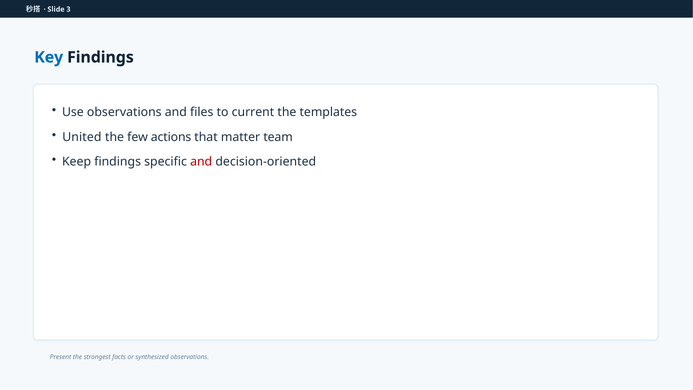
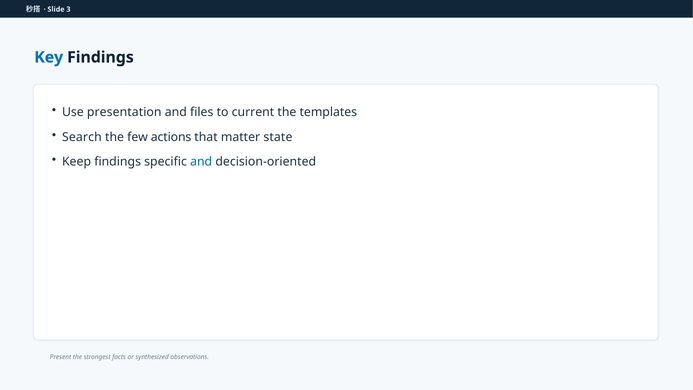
Use observations: observations -> presentation (124, 112)
United: United -> Search (82, 137)
team: team -> state (278, 137)
and colour: red -> blue (201, 162)
